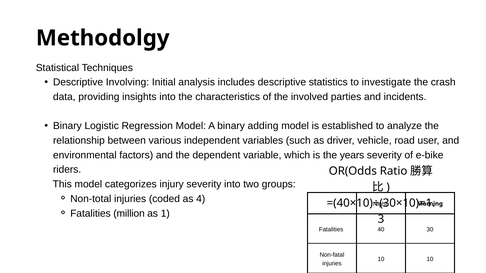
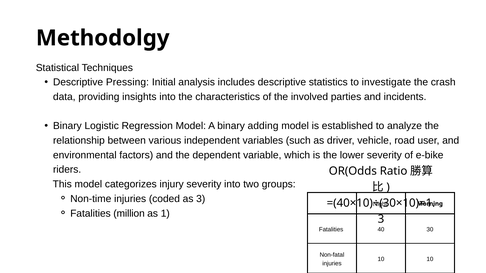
Involving: Involving -> Pressing (127, 82)
years: years -> lower (352, 155)
Non-total: Non-total -> Non-time (91, 199)
as 4: 4 -> 3 (201, 199)
